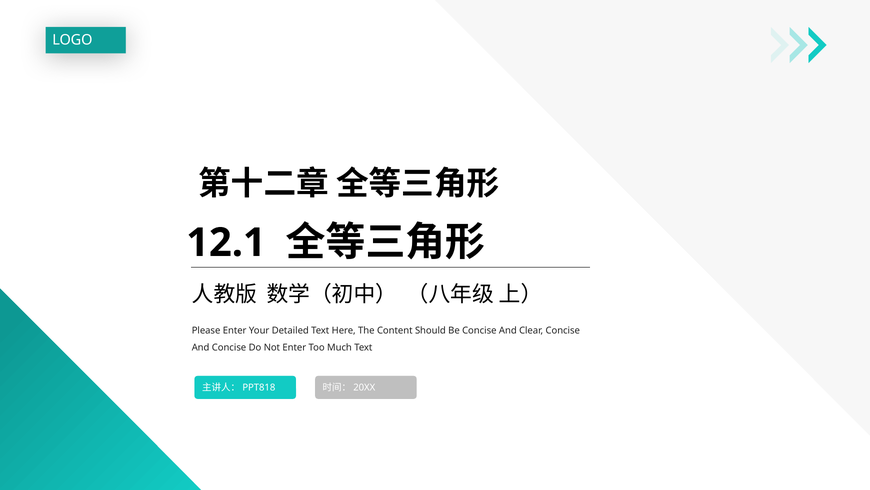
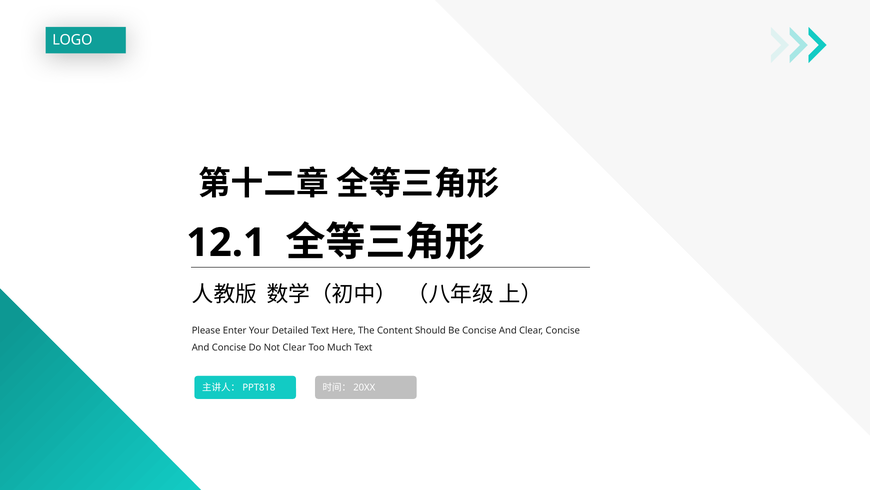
Not Enter: Enter -> Clear (294, 347)
